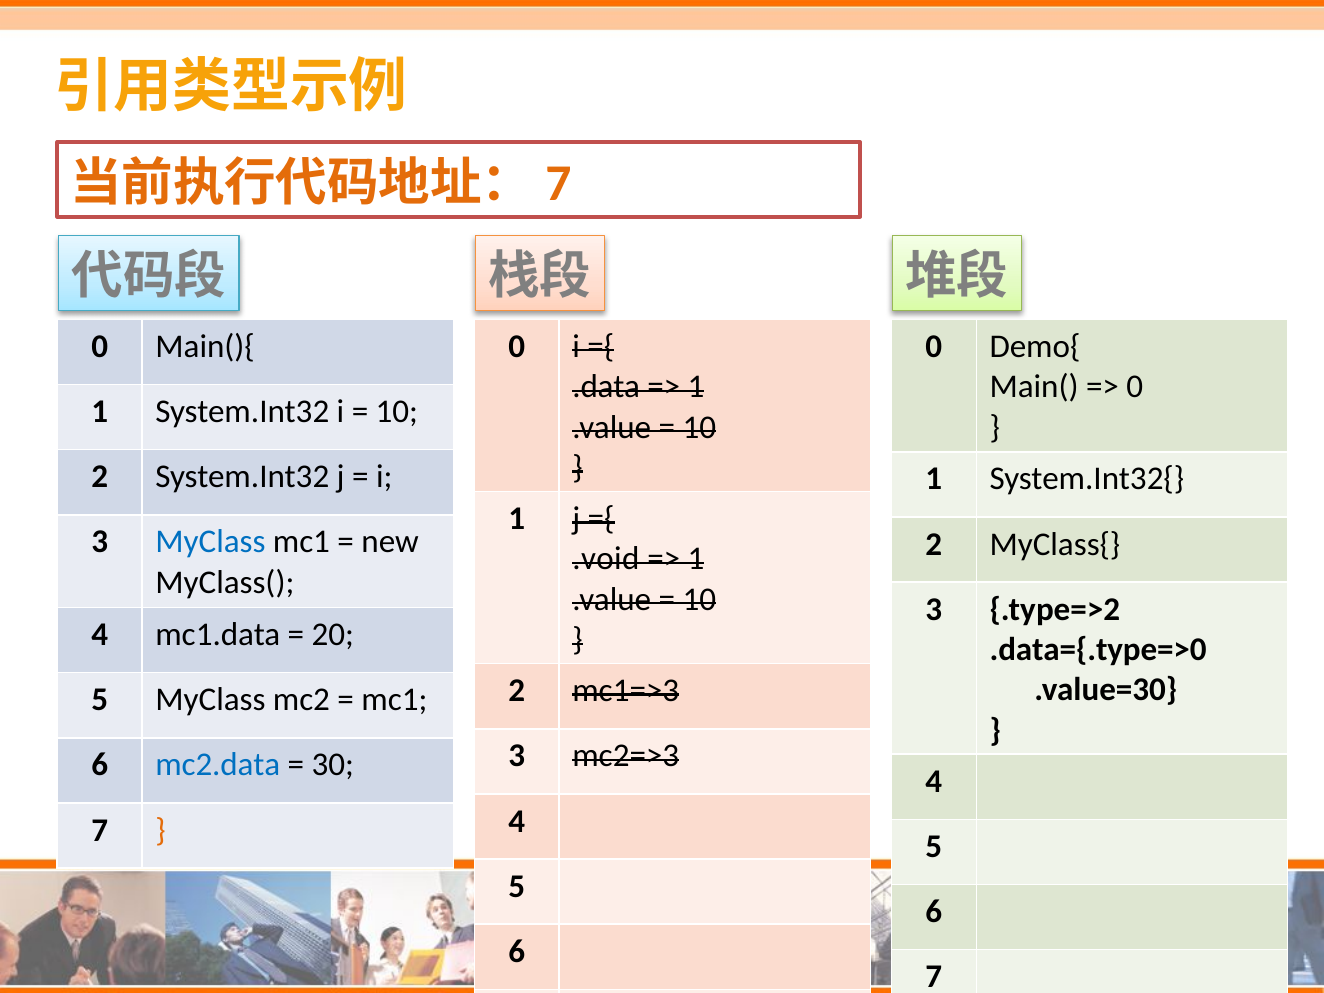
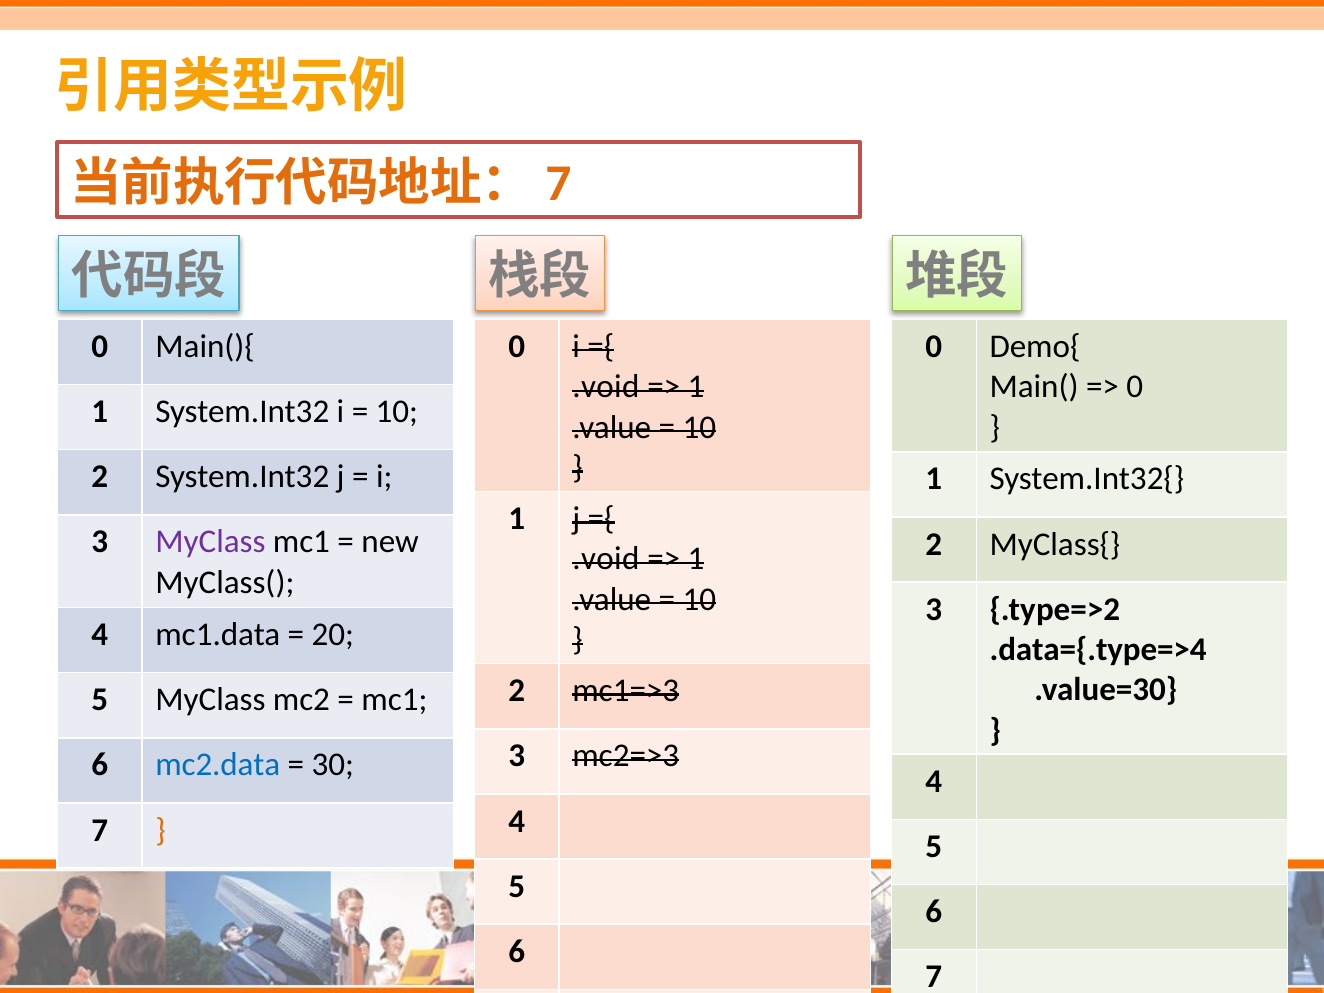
.data: .data -> .void (606, 387)
MyClass colour: blue -> purple (210, 542)
.data={.type=>0: .data={.type=>0 -> .data={.type=>4 (1098, 650)
